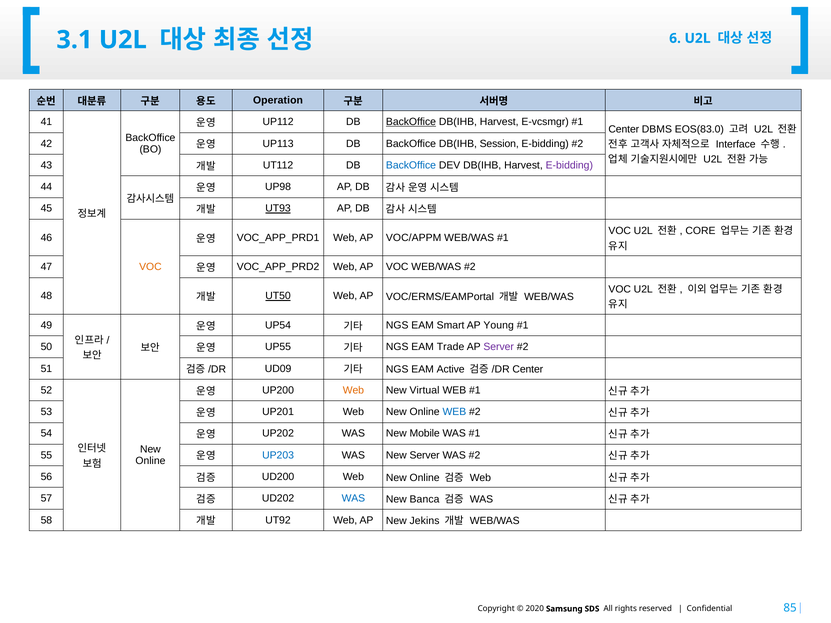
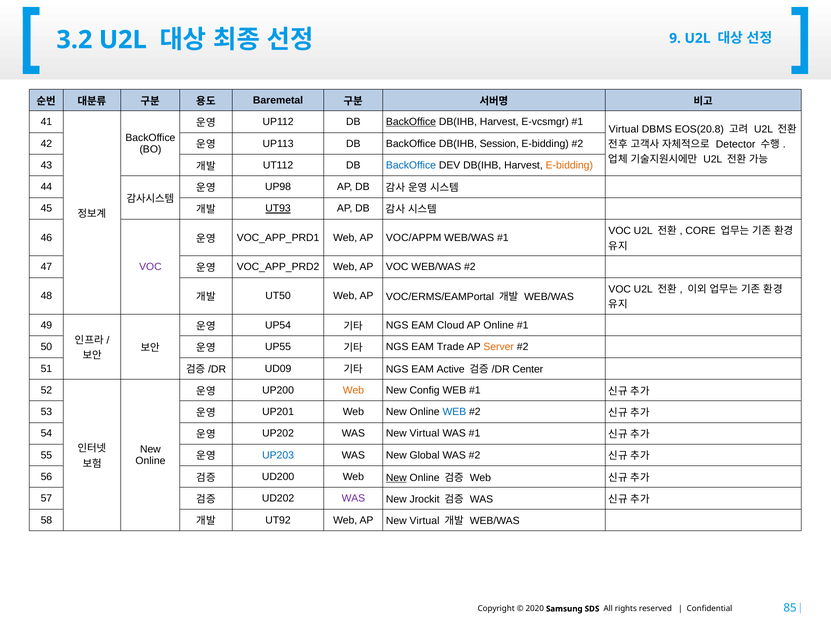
3.1: 3.1 -> 3.2 (74, 40)
6: 6 -> 9 (675, 38)
Operation: Operation -> Baremetal (278, 100)
Center: Center -> Virtual (624, 129)
EOS(83.0: EOS(83.0 -> EOS(20.8 (699, 129)
Interface: Interface -> Detector (736, 145)
E-bidding colour: purple -> orange (569, 165)
VOC colour: orange -> purple (150, 267)
UT50 underline: present -> none (278, 296)
Smart: Smart -> Cloud (451, 325)
AP Young: Young -> Online (499, 325)
Server colour: purple -> orange (499, 347)
Virtual: Virtual -> Config (425, 390)
WAS New Mobile: Mobile -> Virtual (425, 434)
New Server: Server -> Global (425, 455)
New underline: none -> present (396, 478)
WAS colour: blue -> purple (353, 499)
Banca: Banca -> Jrockit (425, 500)
AP New Jekins: Jekins -> Virtual (425, 521)
